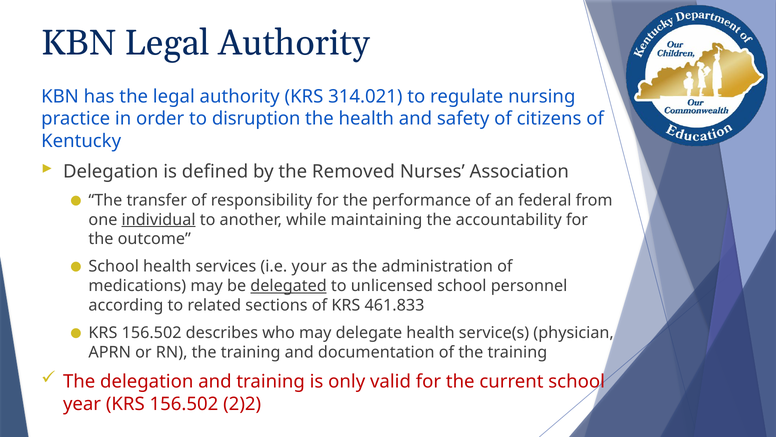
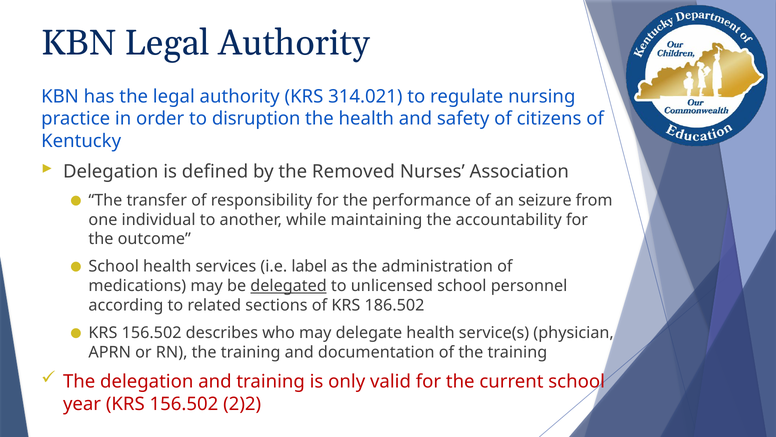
federal: federal -> seizure (545, 200)
individual underline: present -> none (159, 219)
your: your -> label (309, 266)
461.833: 461.833 -> 186.502 (395, 305)
